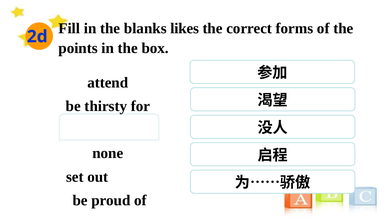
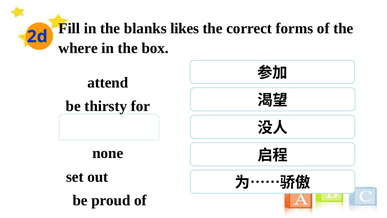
points: points -> where (78, 48)
